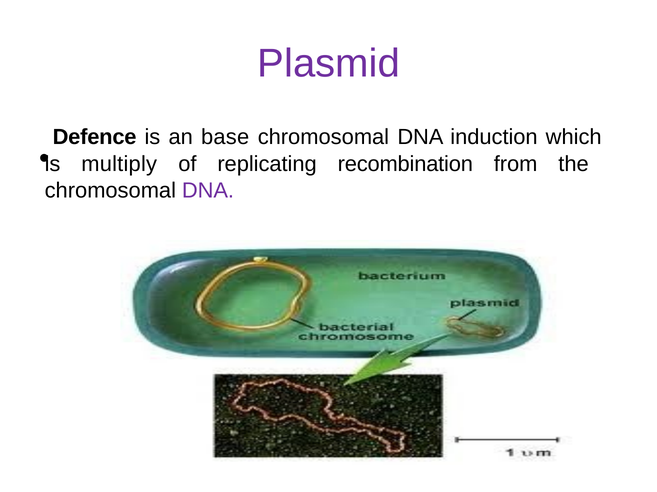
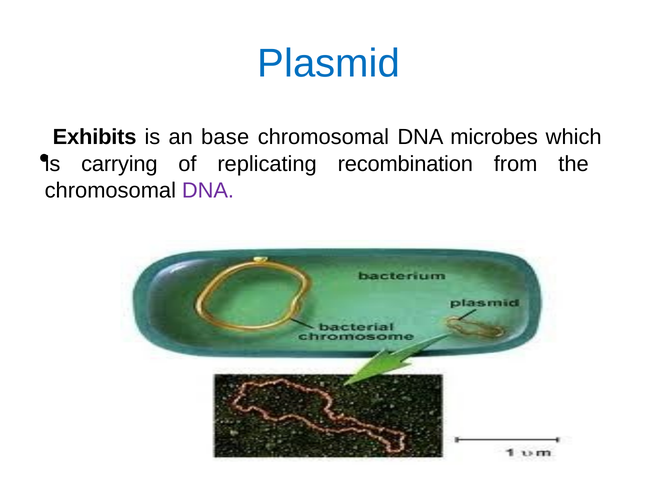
Plasmid colour: purple -> blue (329, 64)
Defence: Defence -> Exhibits (95, 137)
induction: induction -> microbes (494, 137)
multiply: multiply -> carrying (119, 164)
